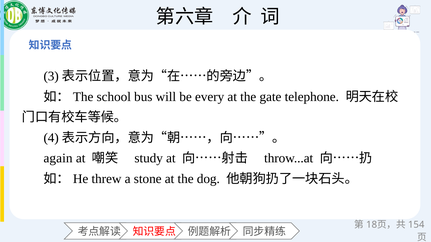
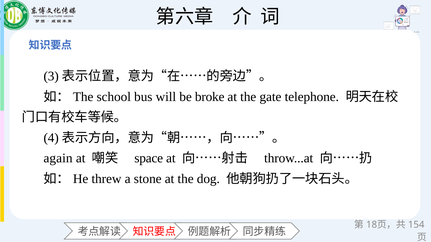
every: every -> broke (210, 97)
study: study -> space (149, 159)
